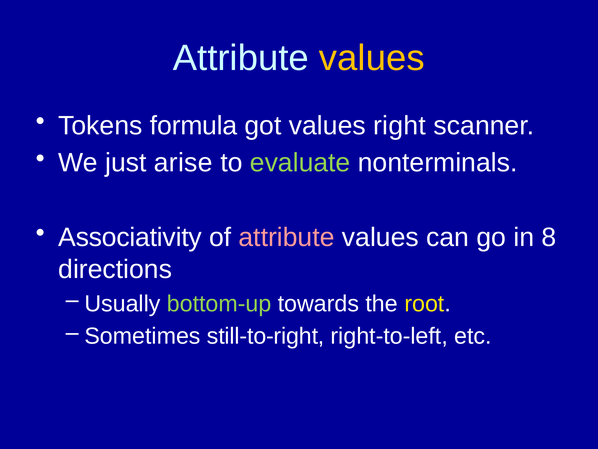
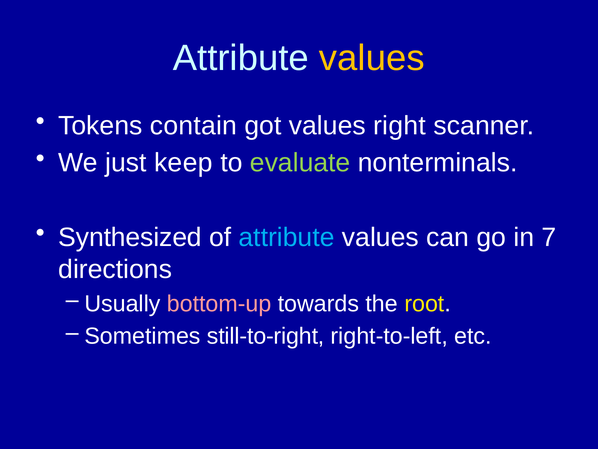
formula: formula -> contain (193, 125)
arise: arise -> keep (183, 163)
Associativity: Associativity -> Synthesized (130, 237)
attribute colour: pink -> light blue (287, 237)
8: 8 -> 7 (549, 237)
bottom-up colour: light green -> pink (219, 303)
